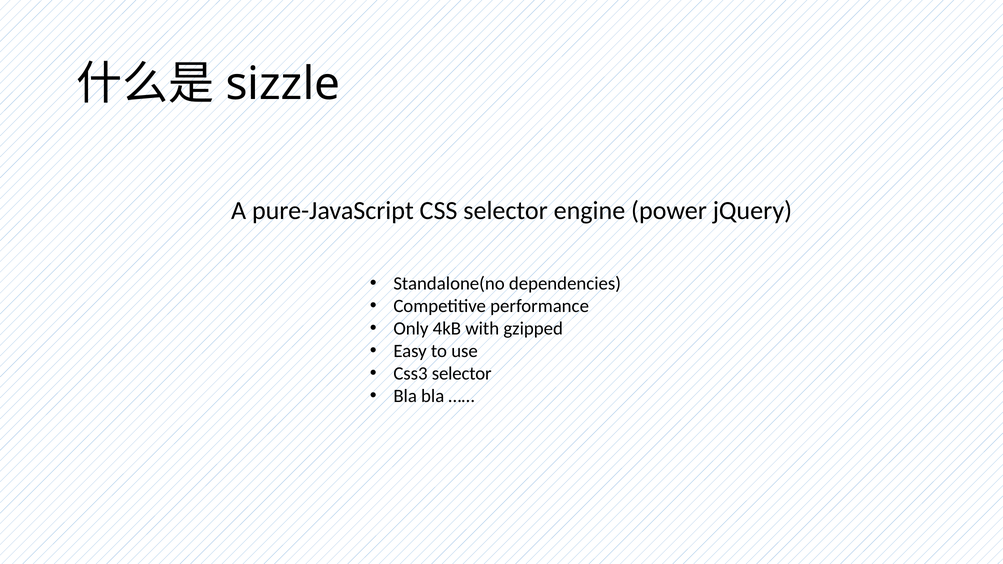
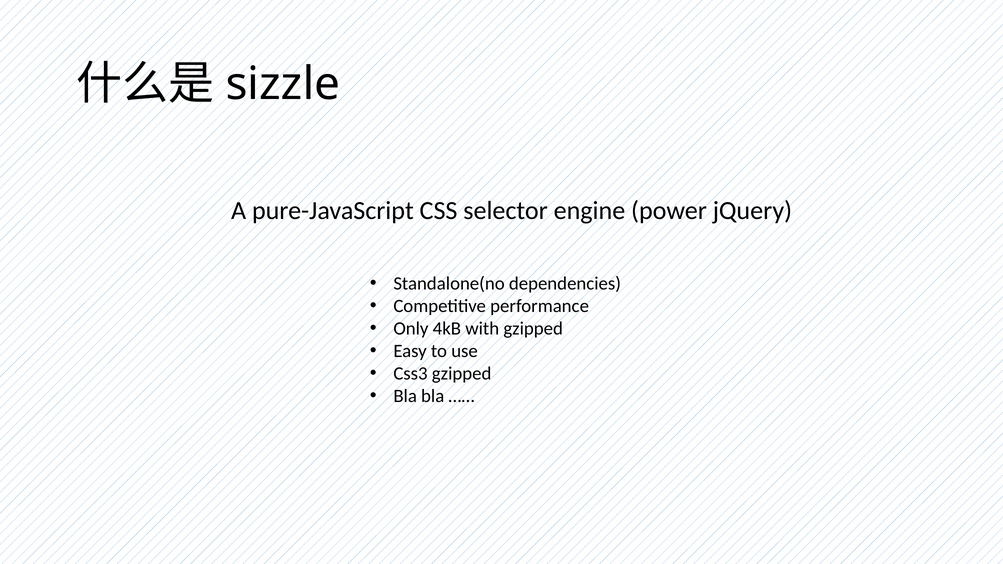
Css3 selector: selector -> gzipped (462, 374)
